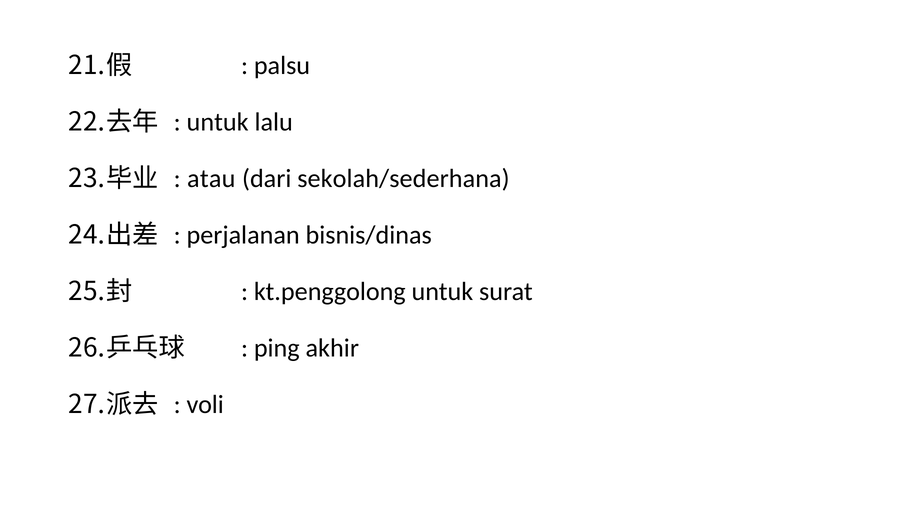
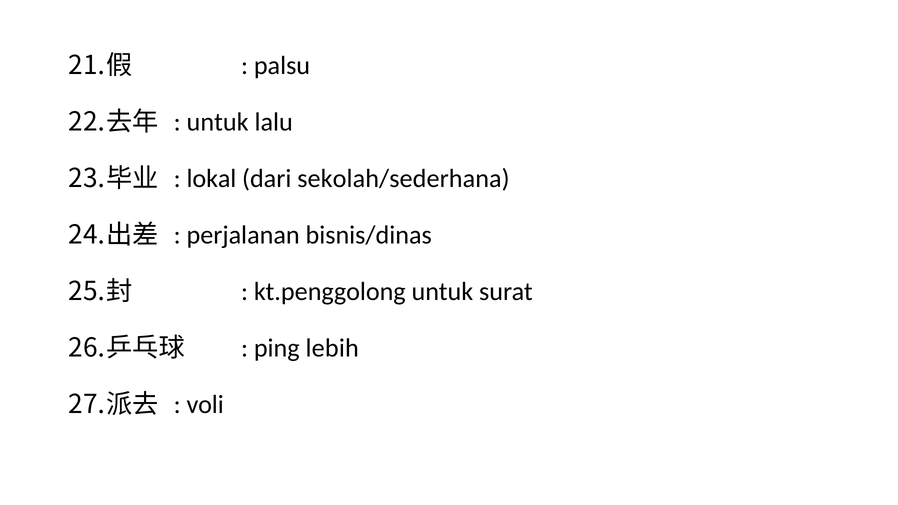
atau: atau -> lokal (211, 179)
akhir: akhir -> lebih (332, 348)
